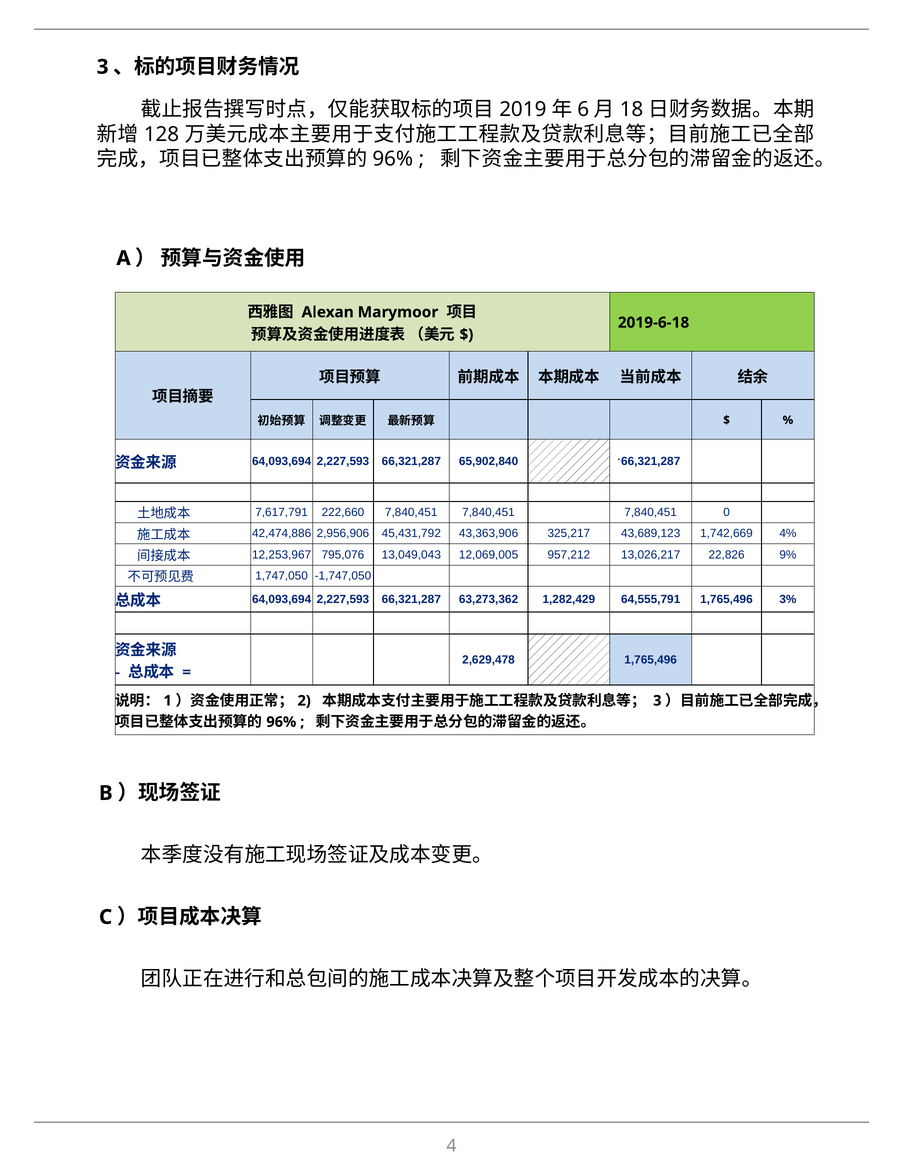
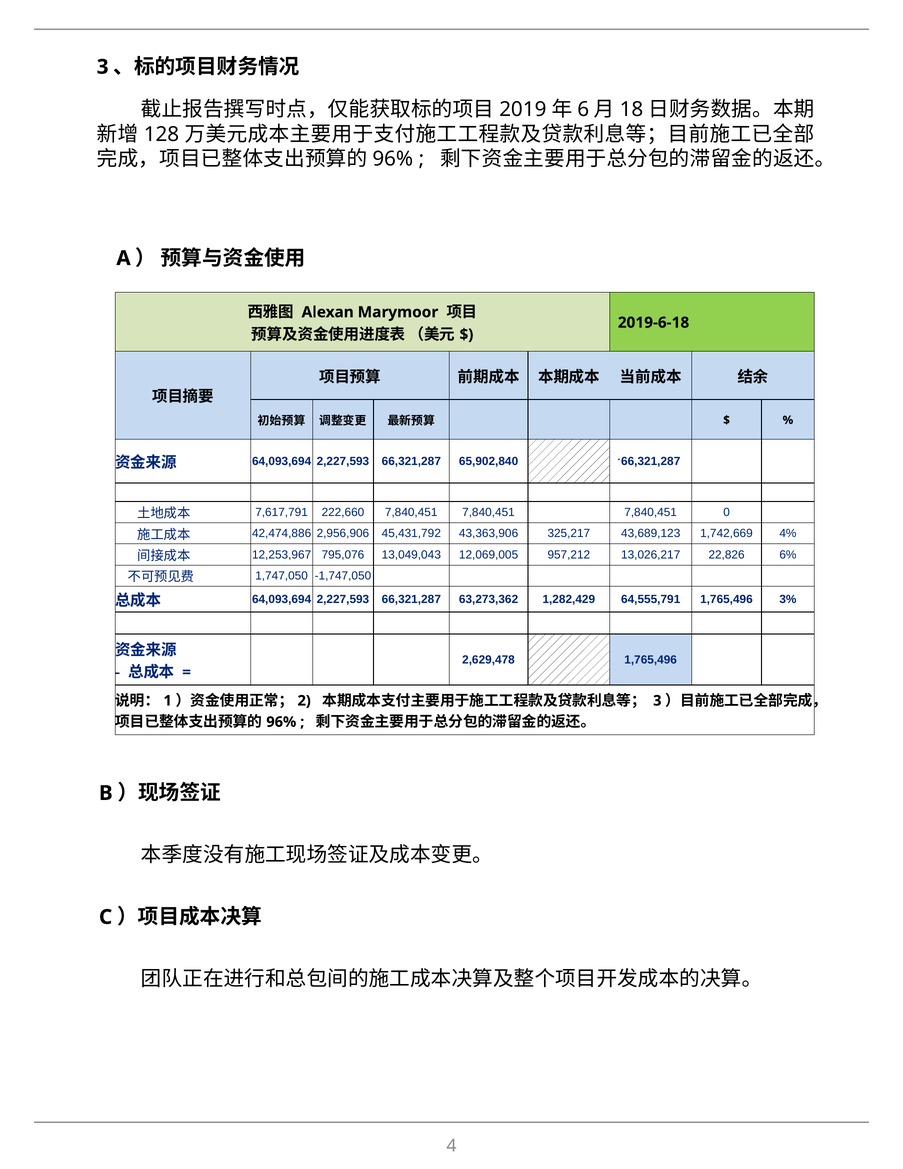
9%: 9% -> 6% (788, 555)
